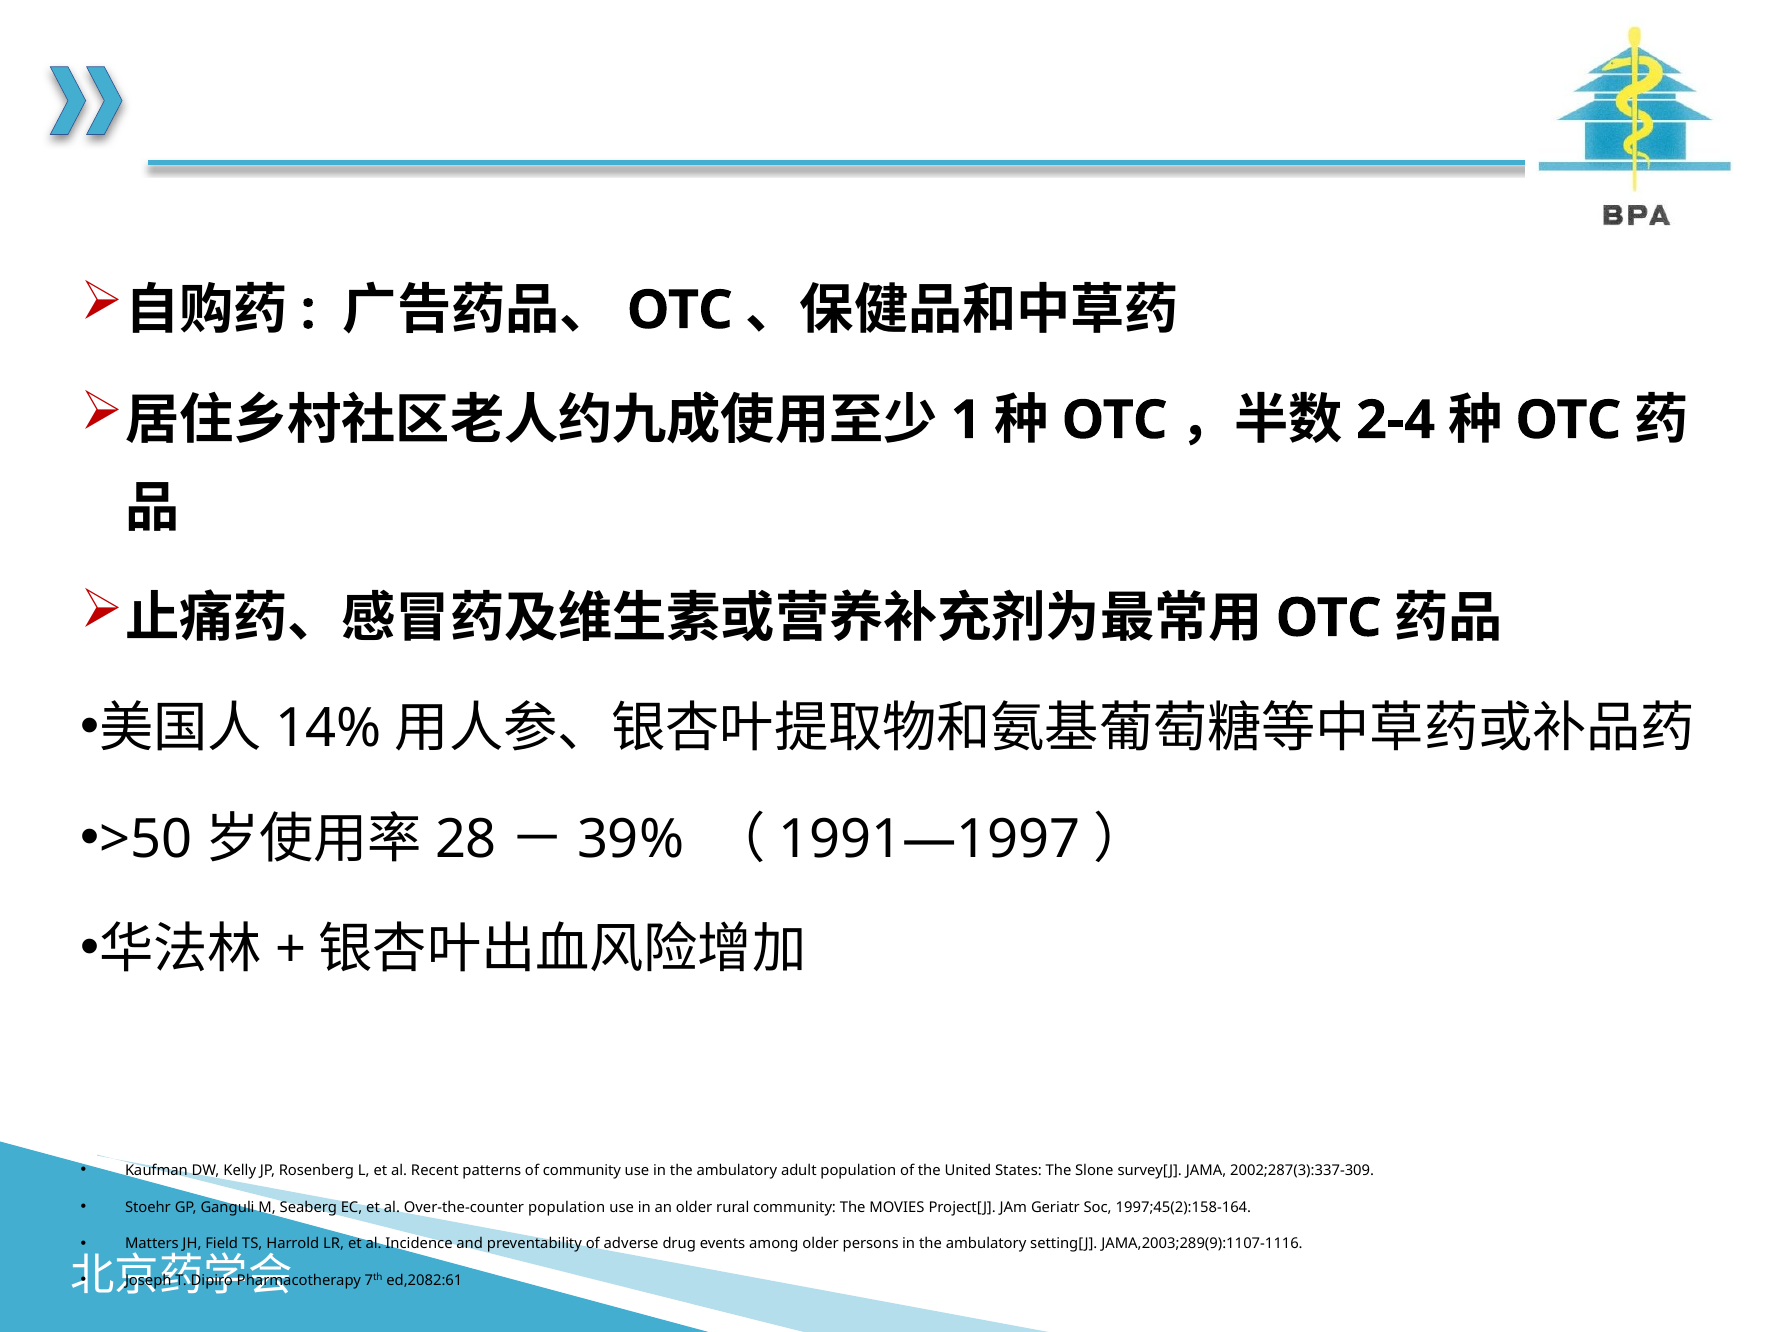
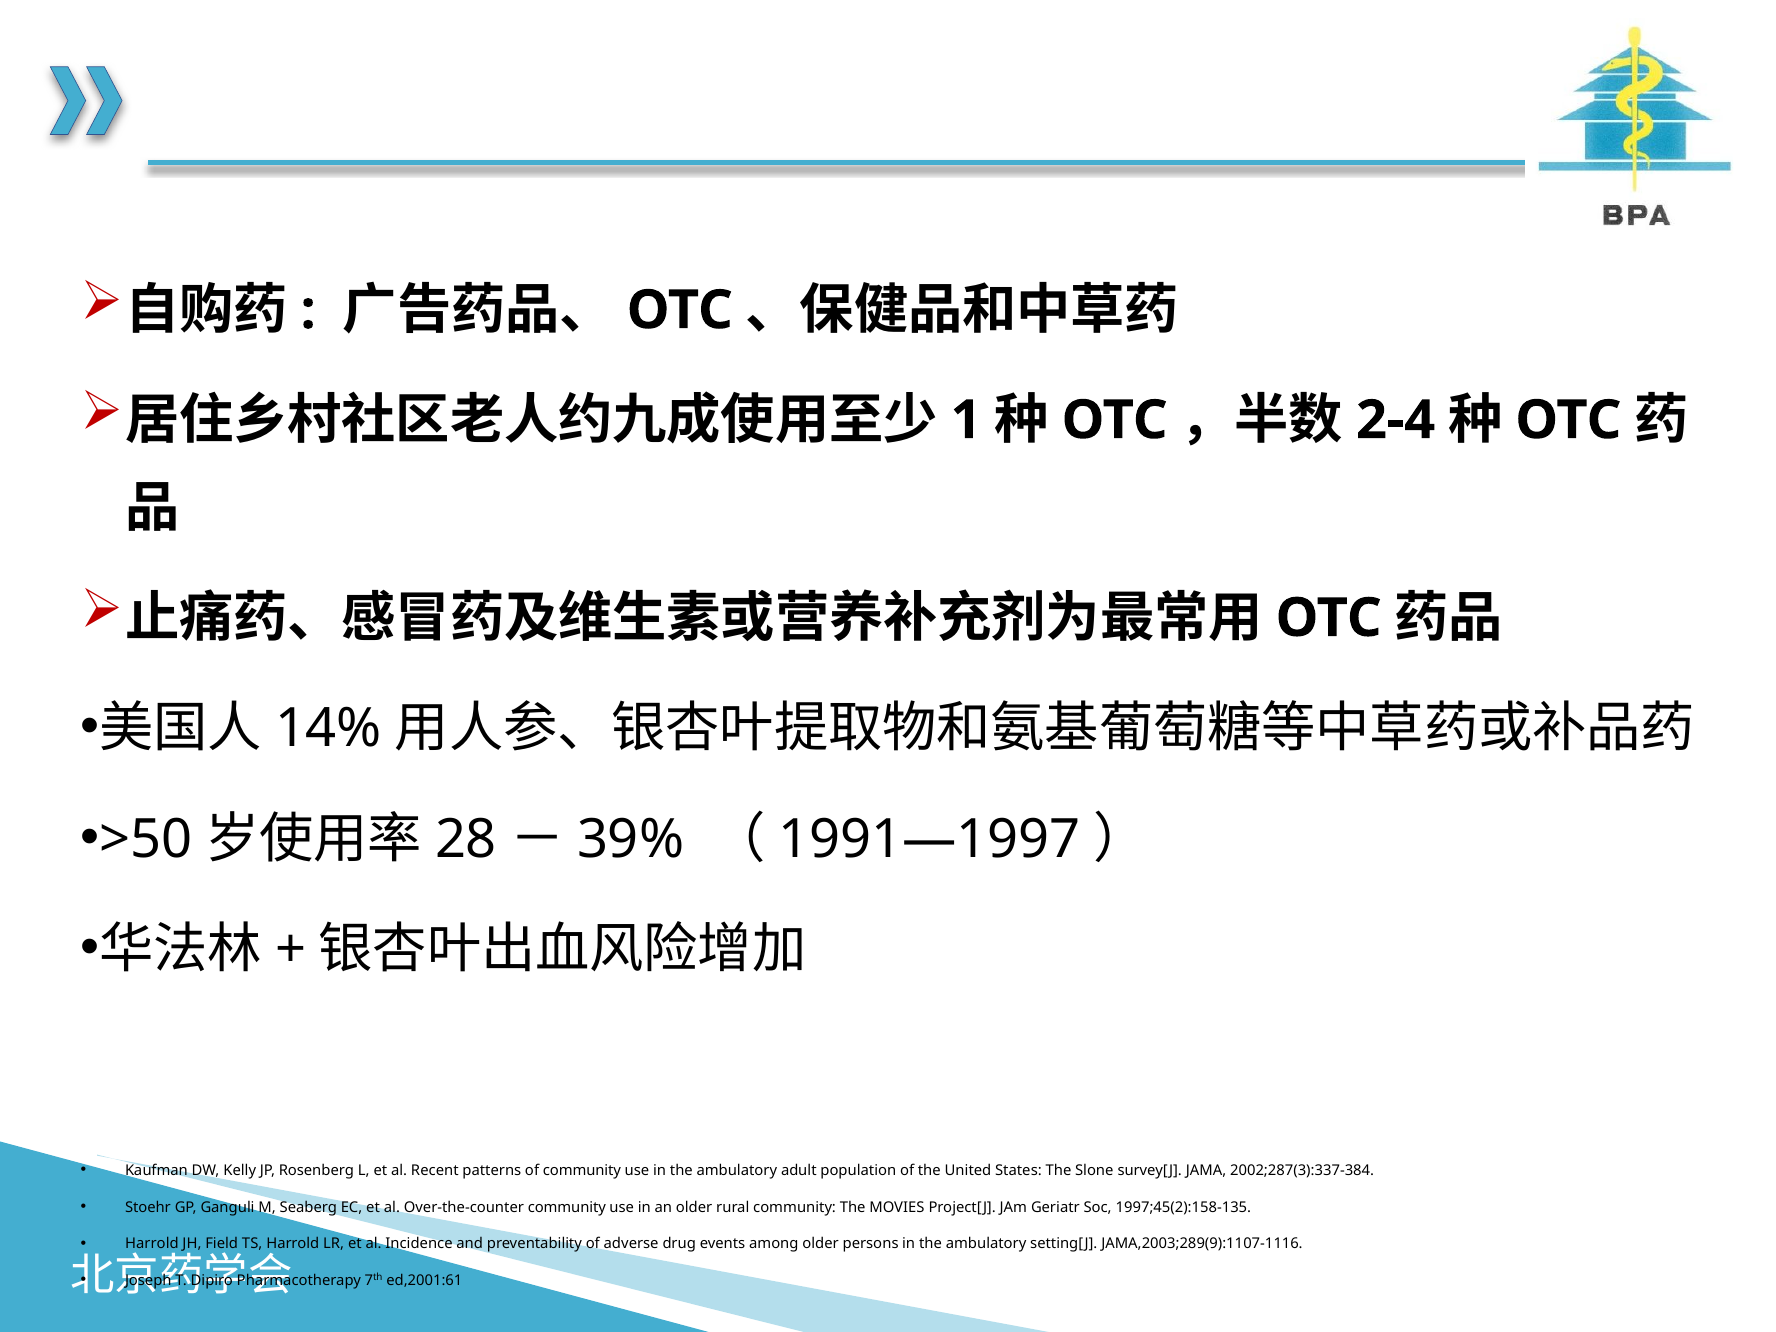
2002;287(3):337-309: 2002;287(3):337-309 -> 2002;287(3):337-384 (1302, 1171)
Over-the-counter population: population -> community (567, 1207)
1997;45(2):158-164: 1997;45(2):158-164 -> 1997;45(2):158-135 (1183, 1207)
Matters: Matters -> Harrold (152, 1244)
ed,2082:61: ed,2082:61 -> ed,2001:61 (424, 1280)
